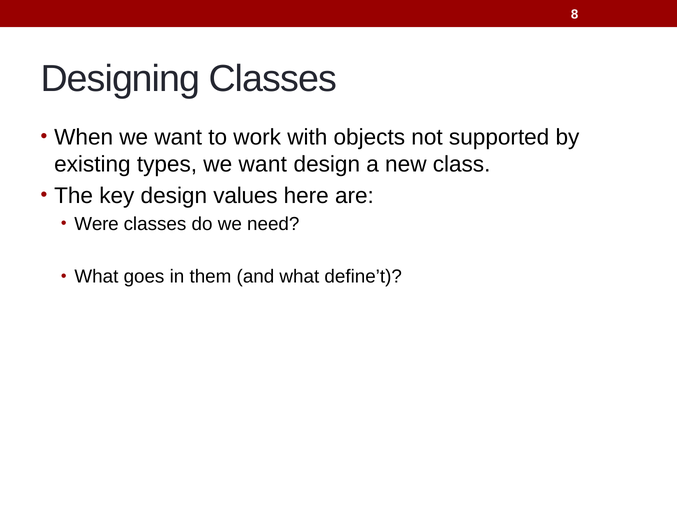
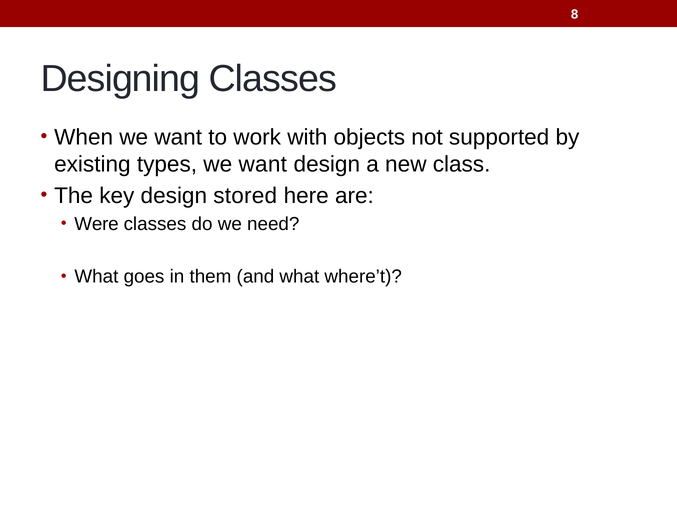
values: values -> stored (245, 196)
define’t: define’t -> where’t (363, 277)
